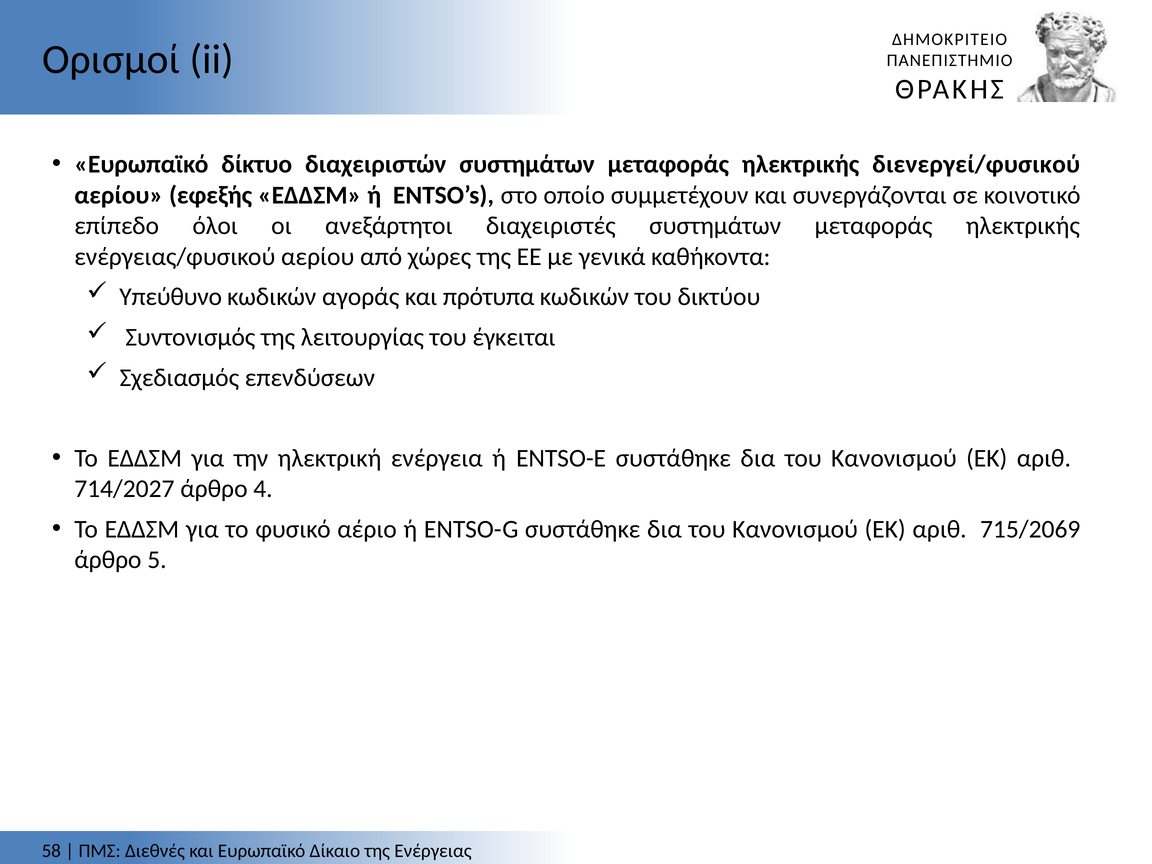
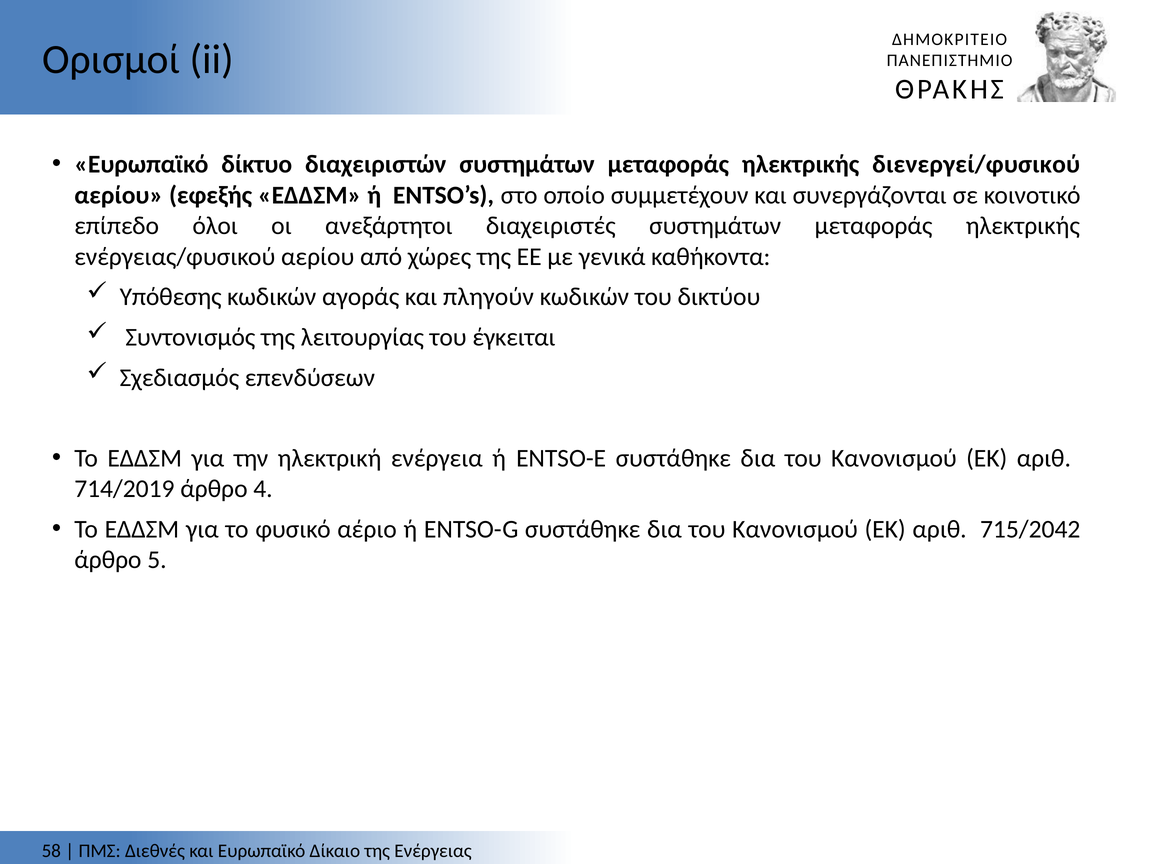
Υπεύθυνο: Υπεύθυνο -> Υπόθεσης (171, 297)
πρότυπα: πρότυπα -> πληγούν (488, 297)
714/2027: 714/2027 -> 714/2019 (124, 489)
715/2069: 715/2069 -> 715/2042 (1030, 529)
